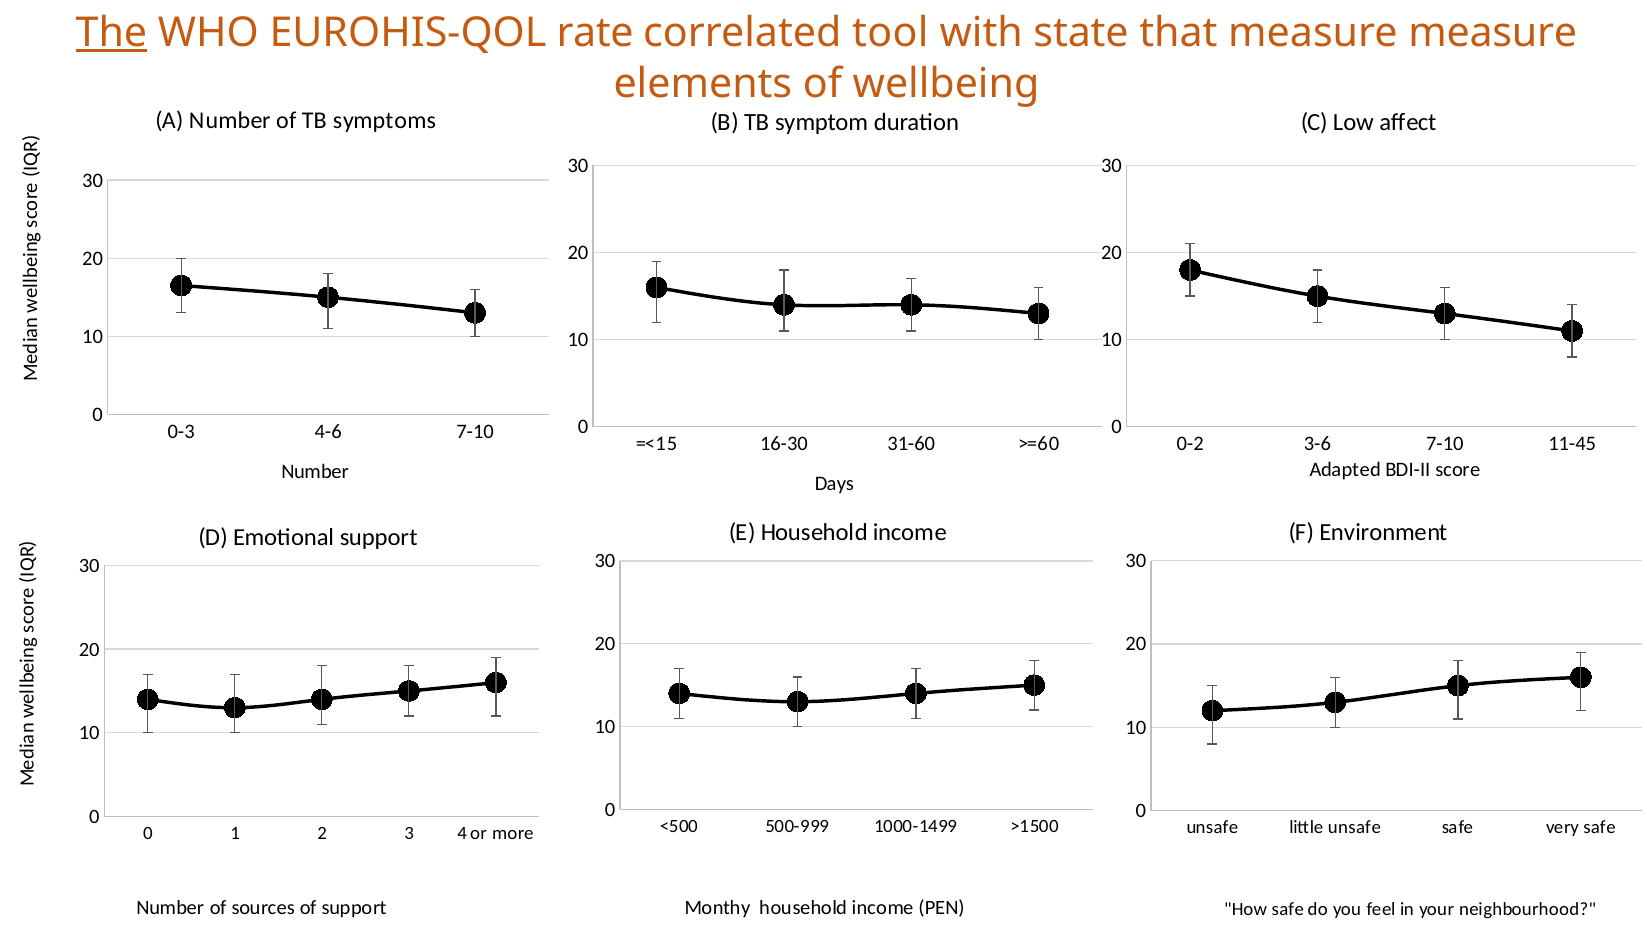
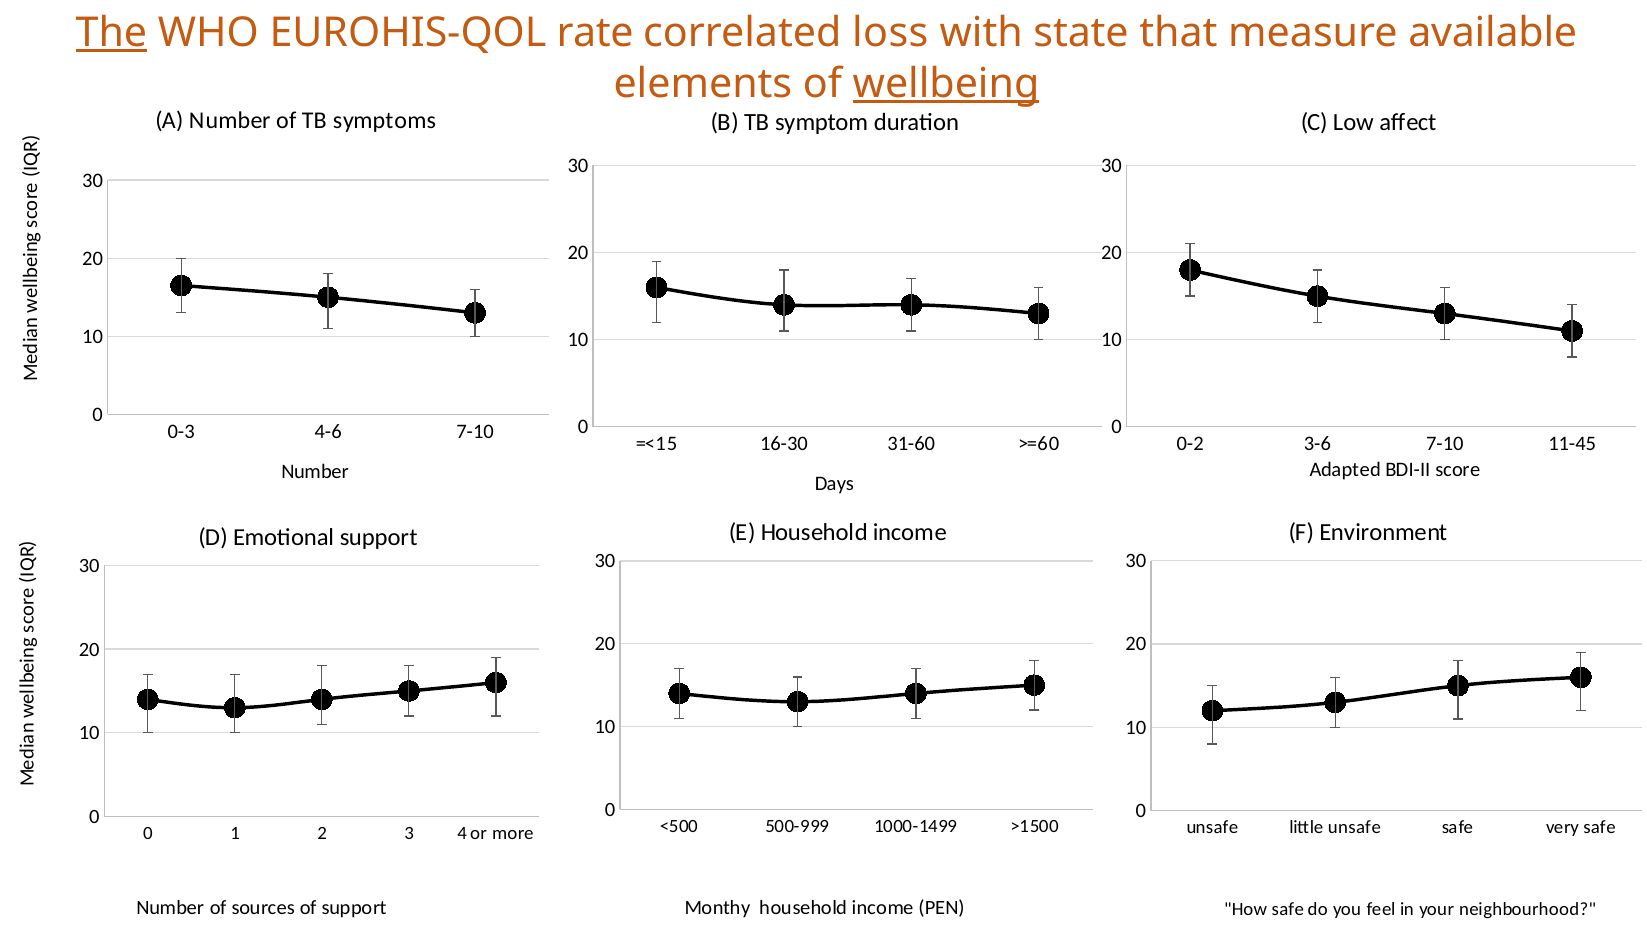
tool: tool -> loss (890, 33)
measure measure: measure -> available (1493, 33)
wellbeing underline: none -> present (946, 84)
